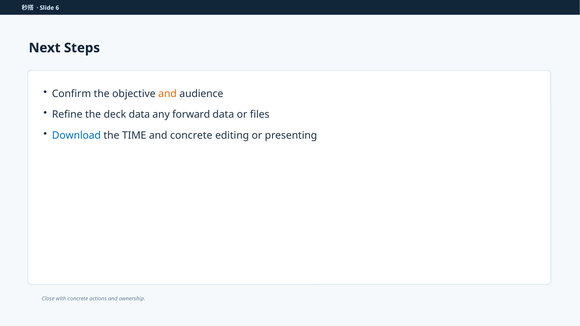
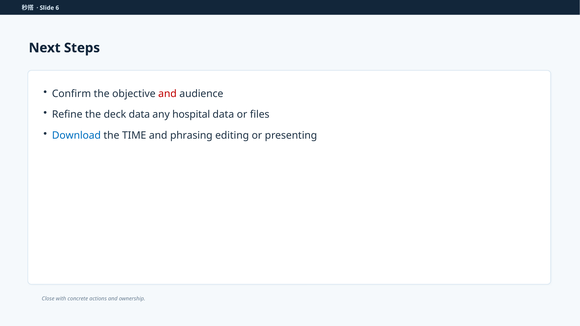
and colour: orange -> red (167, 94)
forward: forward -> hospital (191, 115)
and concrete: concrete -> phrasing (191, 135)
